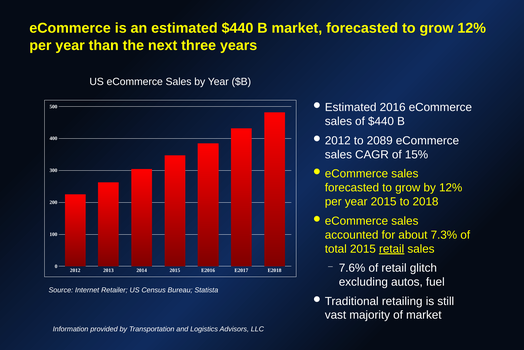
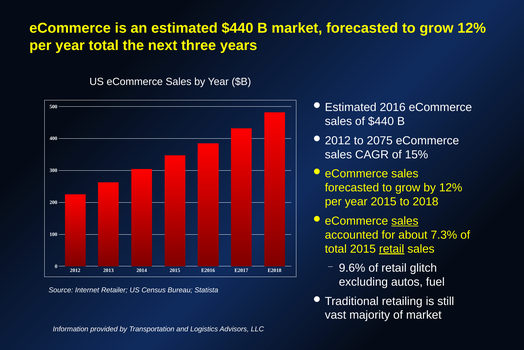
year than: than -> total (104, 45)
2089: 2089 -> 2075 (380, 140)
sales underline: none -> present (405, 220)
7.6%: 7.6% -> 9.6% (352, 267)
